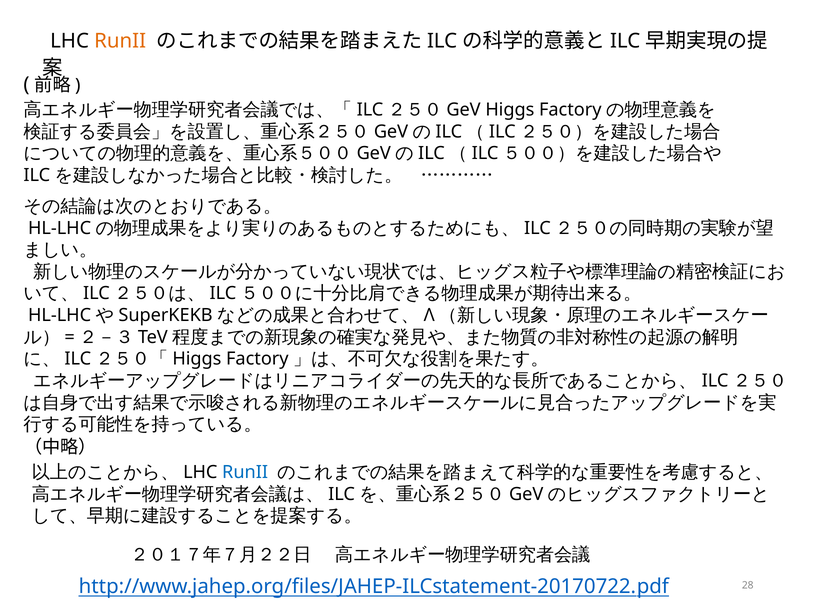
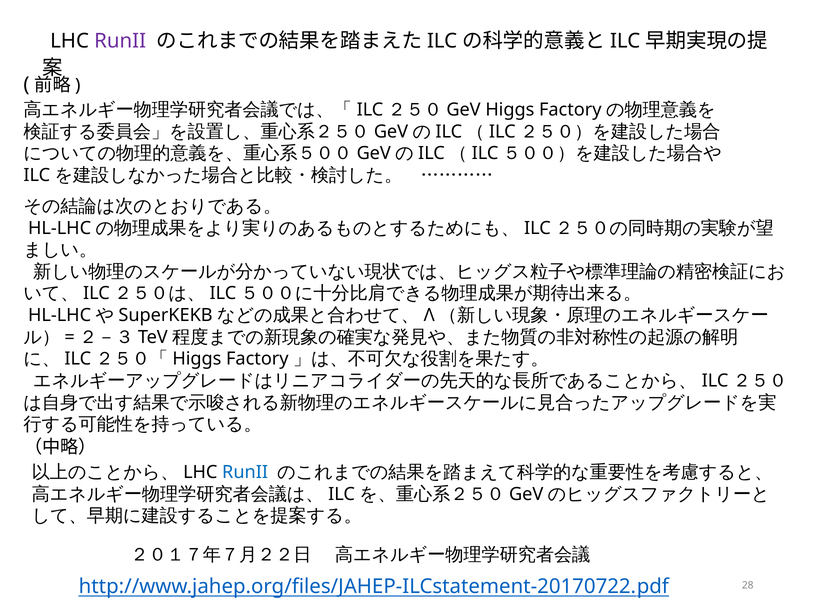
RunII colour: orange -> purple (120, 41)
